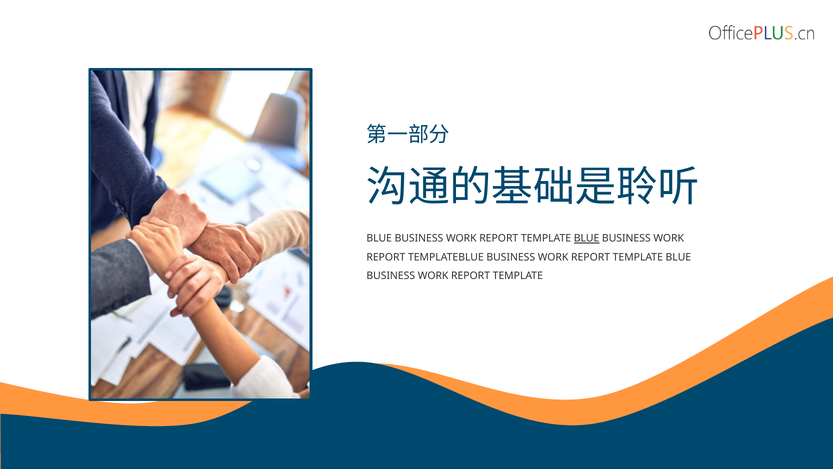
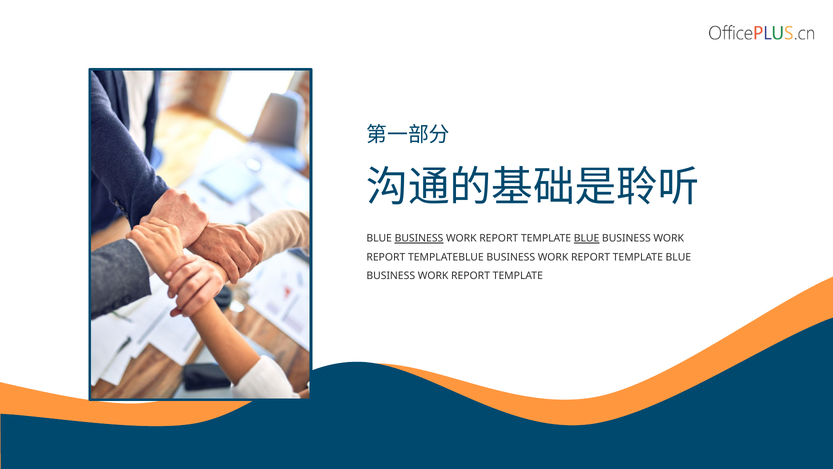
BUSINESS underline: none -> present (419, 238)
